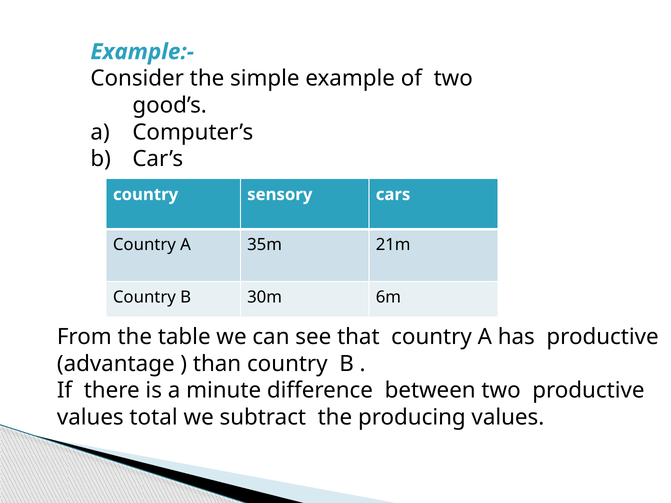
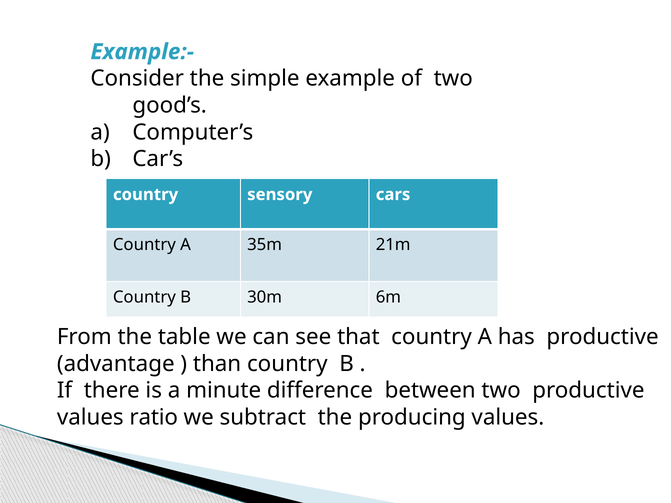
total: total -> ratio (154, 418)
